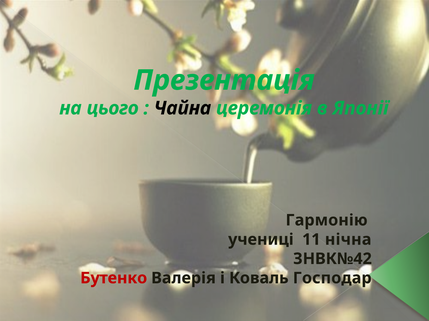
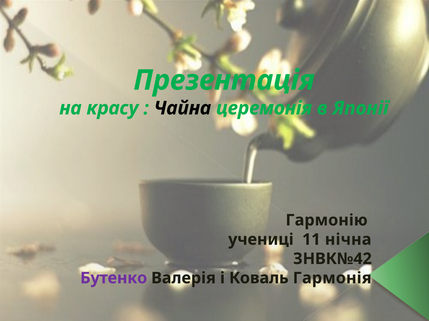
цього: цього -> красу (113, 108)
Бутенко colour: red -> purple (114, 279)
Господар: Господар -> Гармонія (332, 279)
